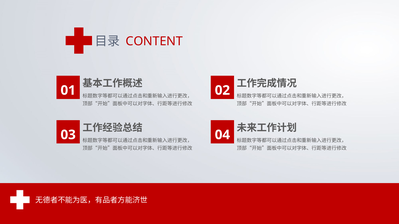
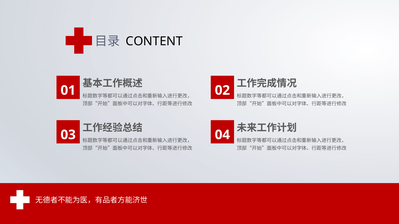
CONTENT colour: red -> black (154, 41)
